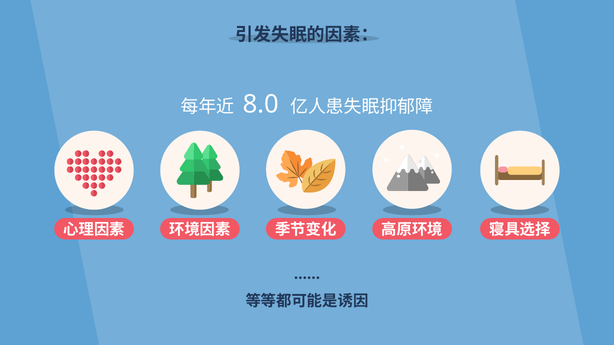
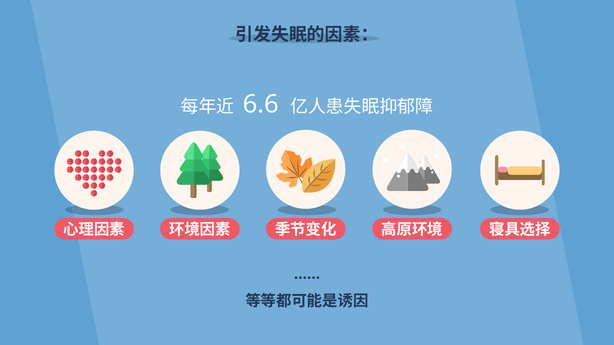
8.0: 8.0 -> 6.6 (261, 104)
